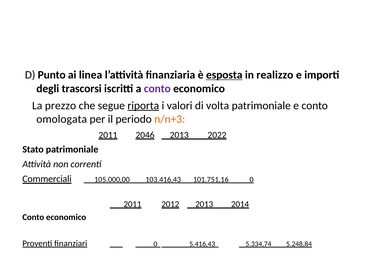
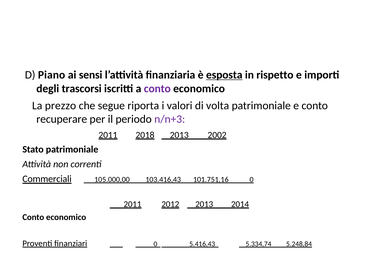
Punto: Punto -> Piano (52, 75)
linea: linea -> sensi (91, 75)
realizzo: realizzo -> rispetto (275, 75)
riporta underline: present -> none (143, 105)
omologata: omologata -> recuperare (62, 119)
n/n+3 colour: orange -> purple (170, 119)
2046: 2046 -> 2018 (145, 135)
2022: 2022 -> 2002 (217, 135)
